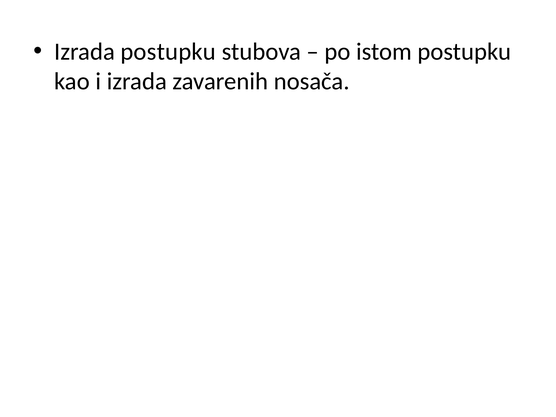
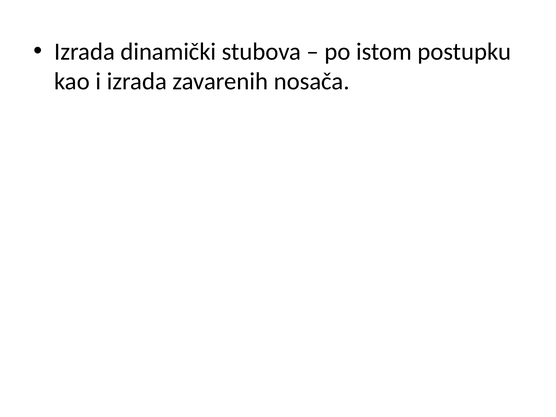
Izrada postupku: postupku -> dinamički (168, 52)
